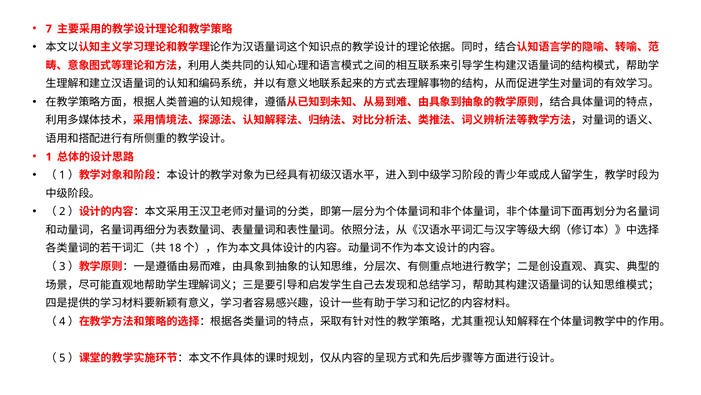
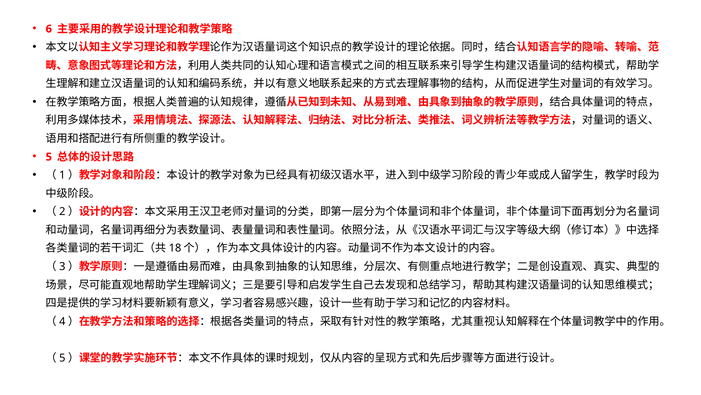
7: 7 -> 6 (49, 29)
1: 1 -> 5 (49, 157)
